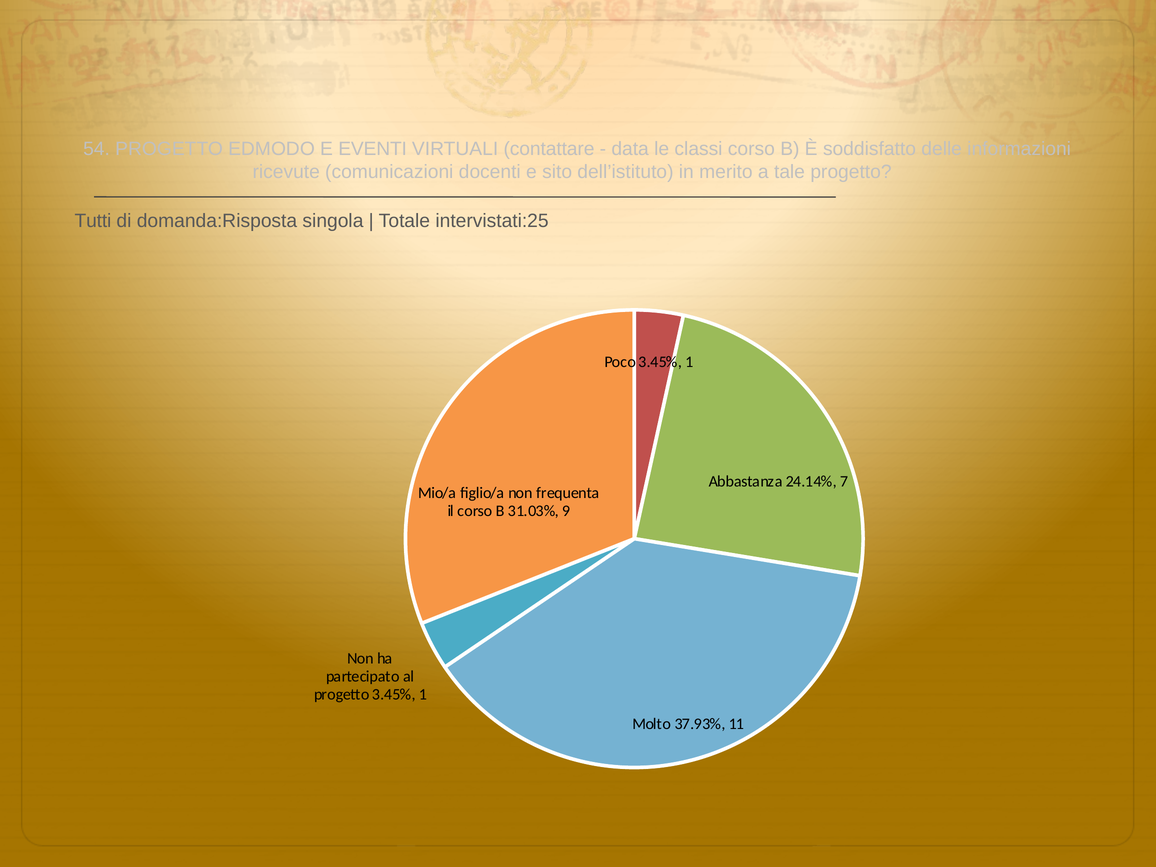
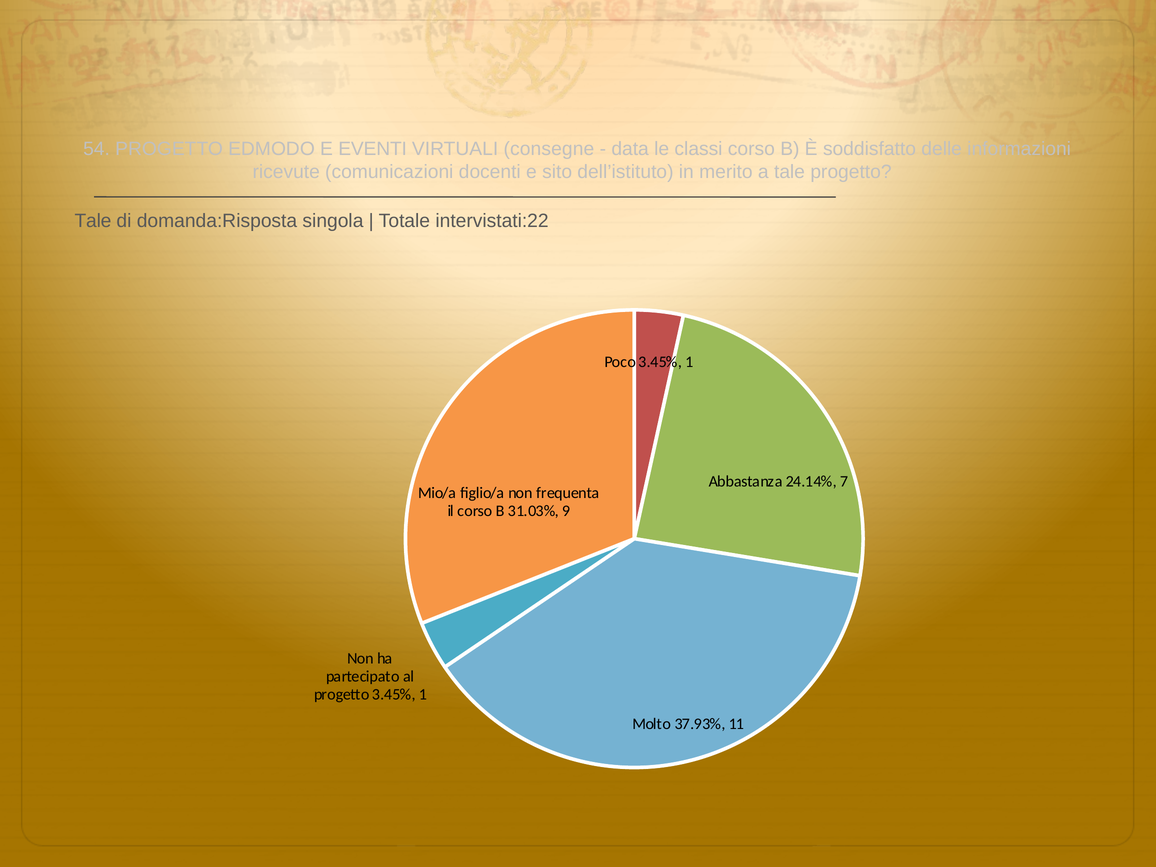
contattare: contattare -> consegne (549, 149)
Tutti: Tutti -> Tale (93, 221)
intervistati:25: intervistati:25 -> intervistati:22 (492, 221)
